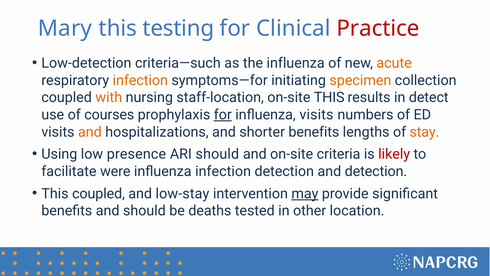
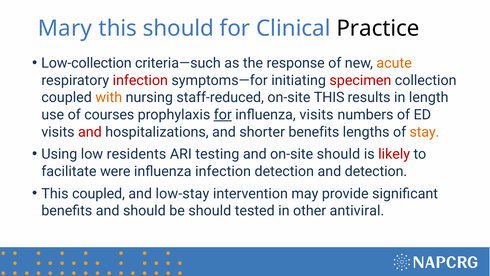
this testing: testing -> should (178, 28)
Practice colour: red -> black (378, 28)
Low-detection: Low-detection -> Low-collection (86, 63)
the influenza: influenza -> response (296, 63)
infection colour: orange -> red (140, 80)
specimen colour: orange -> red (360, 80)
staff-location: staff-location -> staff-reduced (220, 97)
detect: detect -> length (429, 97)
and colour: orange -> red (90, 132)
presence: presence -> residents (136, 154)
ARI should: should -> testing (217, 154)
on-site criteria: criteria -> should (338, 154)
may underline: present -> none (305, 193)
be deaths: deaths -> should (210, 211)
location: location -> antiviral (357, 211)
